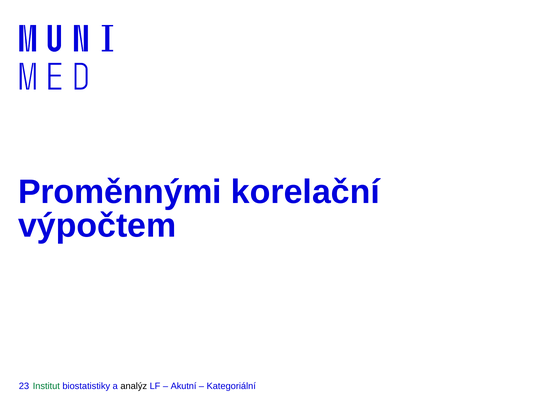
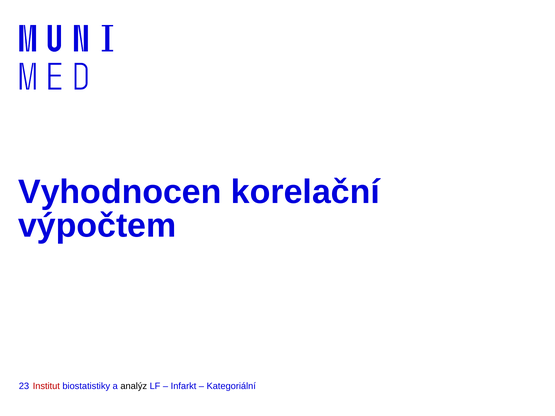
Proměnnými: Proměnnými -> Vyhodnocen (120, 192)
Institut colour: green -> red (46, 386)
Akutní: Akutní -> Infarkt (184, 386)
